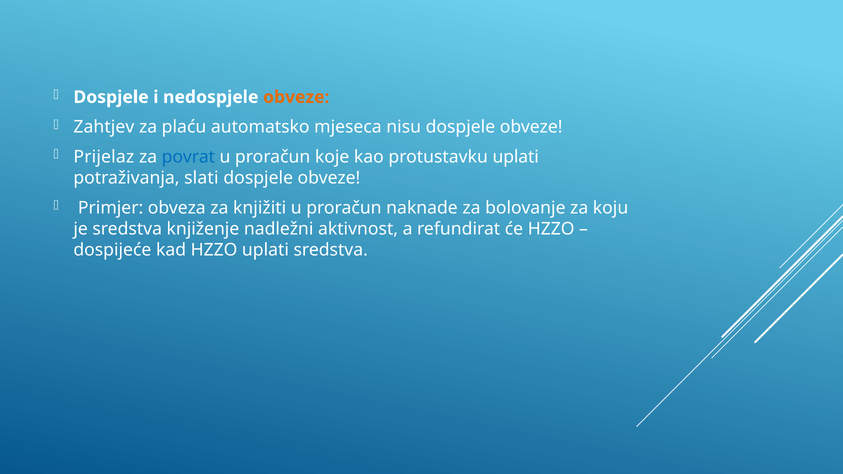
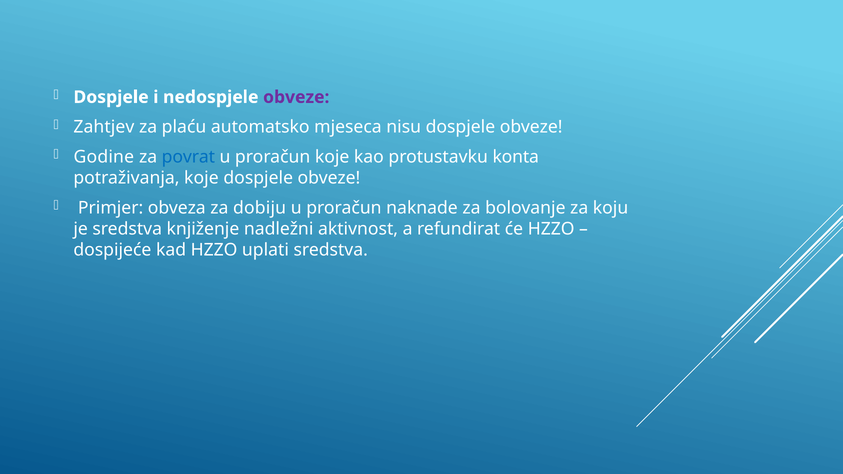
obveze colour: orange -> purple (296, 97)
Prijelaz: Prijelaz -> Godine (104, 157)
protustavku uplati: uplati -> konta (516, 157)
potraživanja slati: slati -> koje (201, 178)
knjižiti: knjižiti -> dobiju (260, 208)
